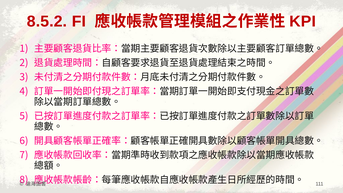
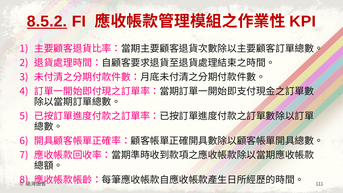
8.5.2 underline: none -> present (47, 22)
